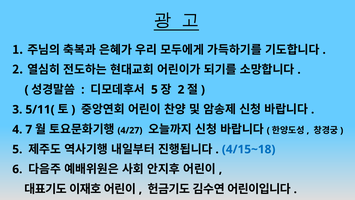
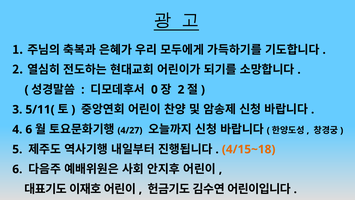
5: 5 -> 0 (154, 90)
4 7: 7 -> 6 (29, 129)
4/15~18 colour: blue -> orange (249, 149)
